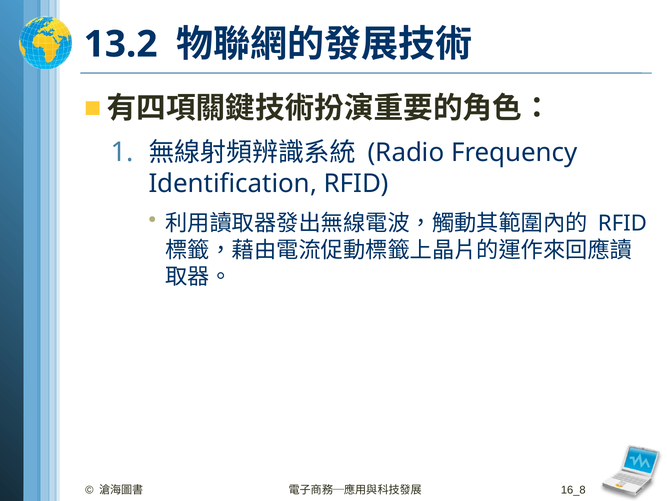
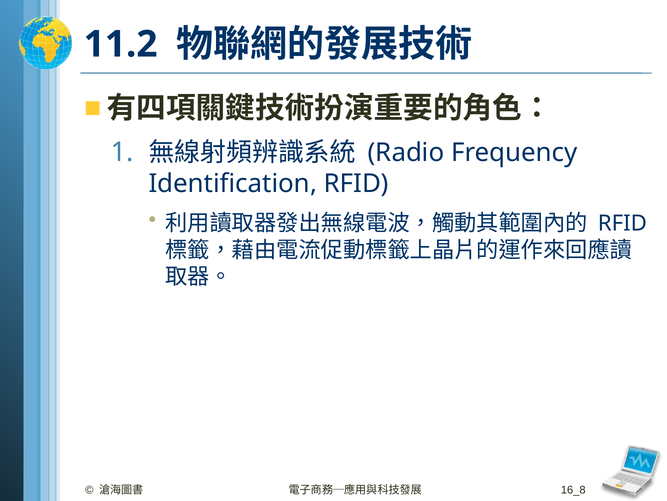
13.2: 13.2 -> 11.2 (121, 44)
